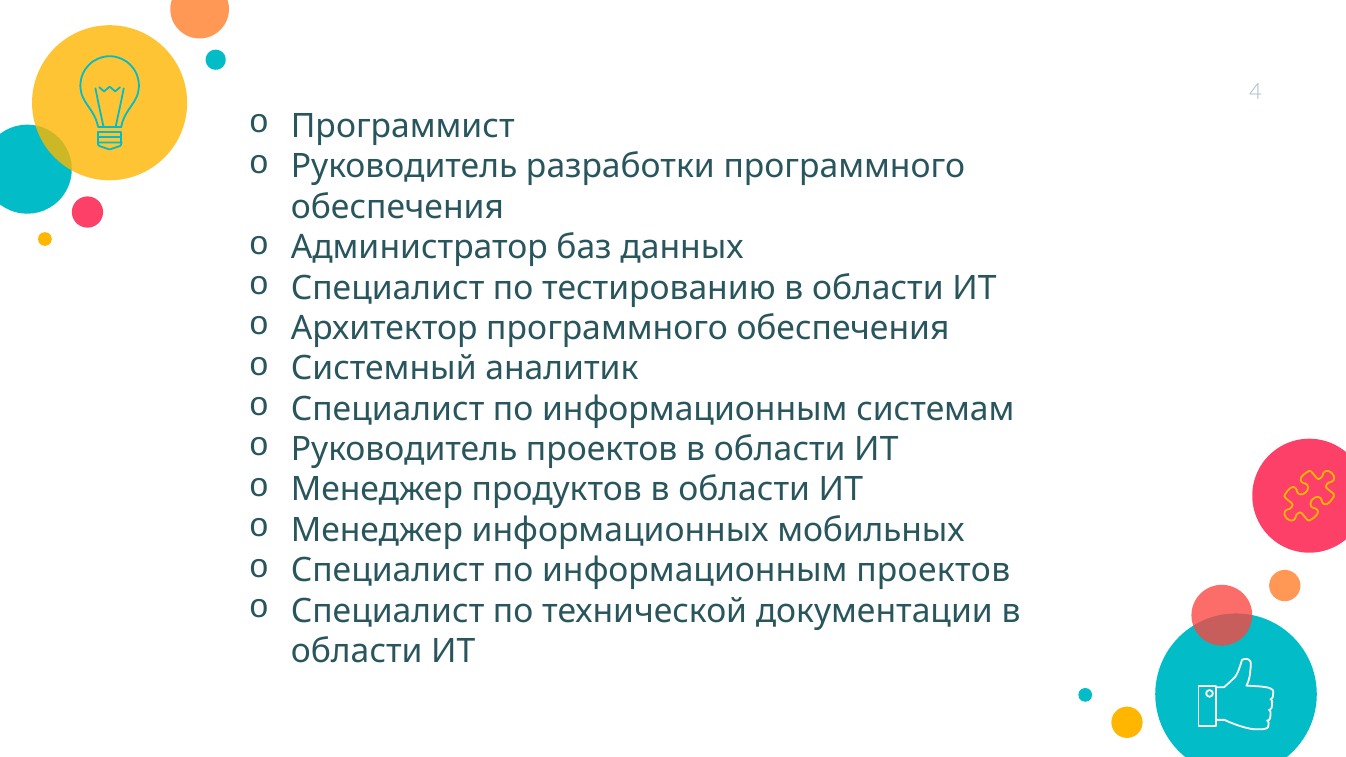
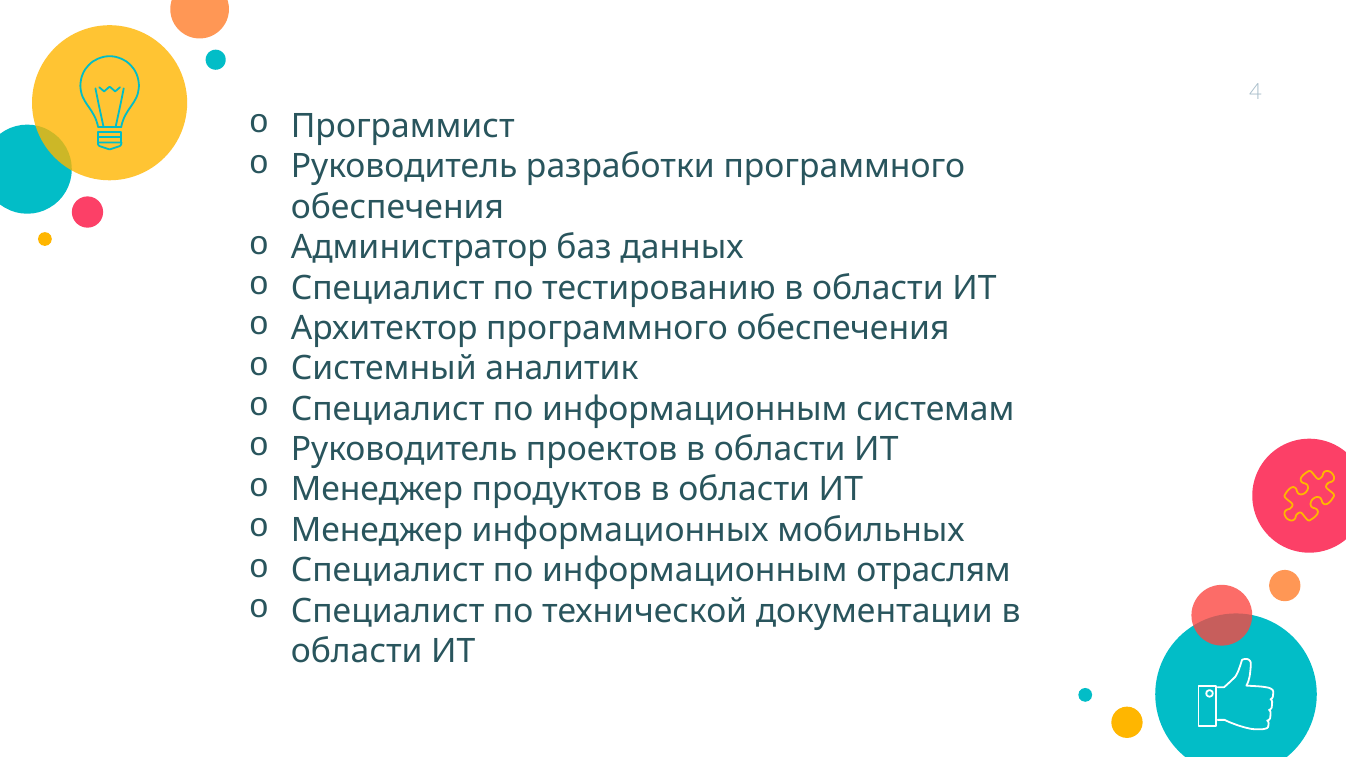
информационным проектов: проектов -> отраслям (934, 571)
